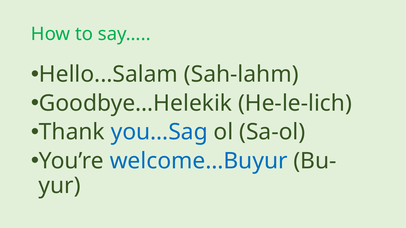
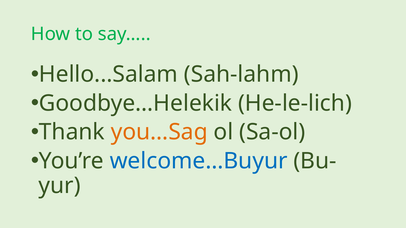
you…Sag colour: blue -> orange (159, 132)
